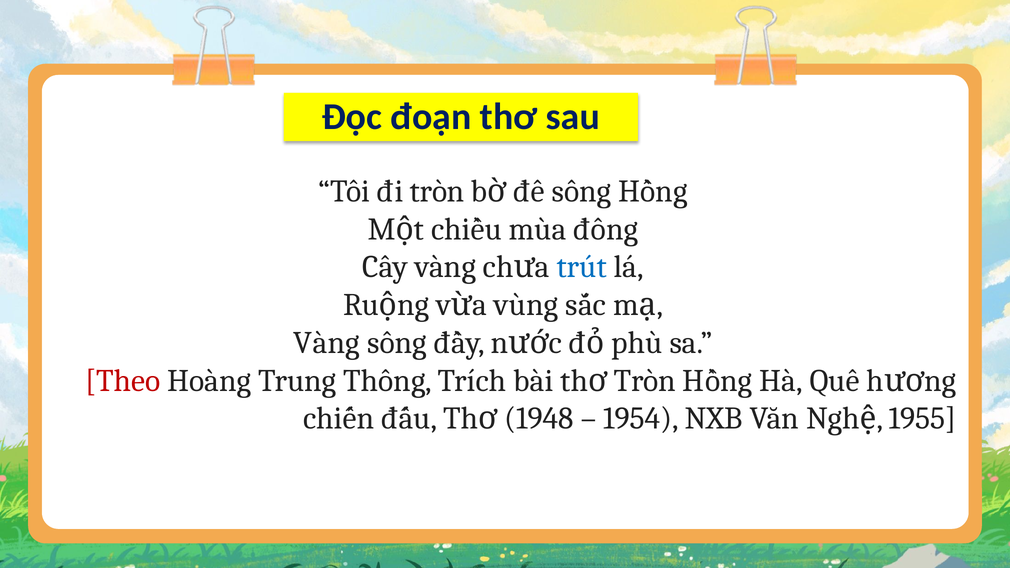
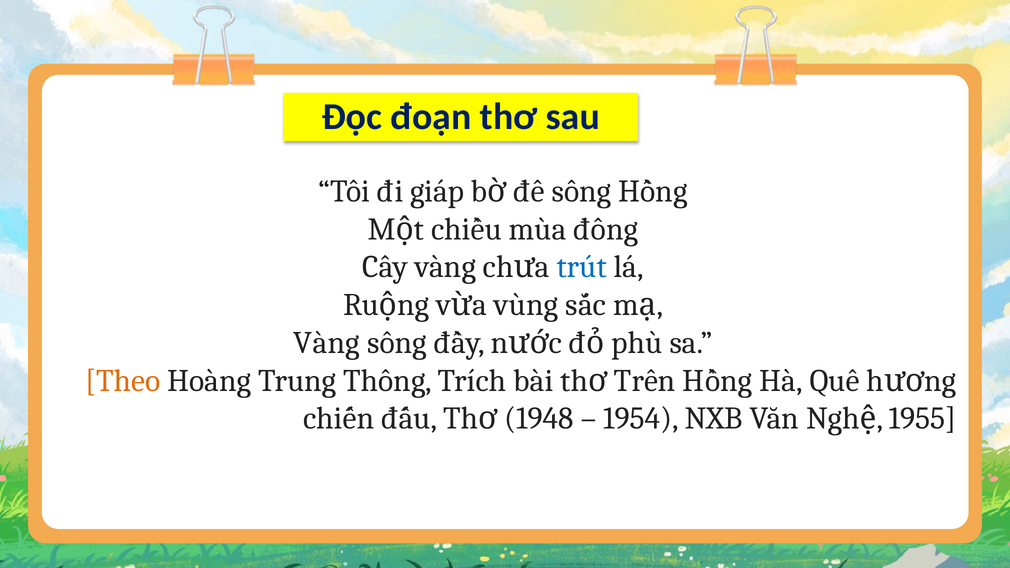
đi tròn: tròn -> giáp (437, 191)
Theo colour: red -> orange (123, 381)
Tròn: Tròn -> Trên (645, 381)
